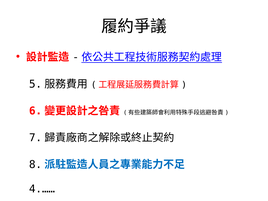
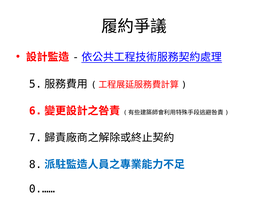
4.……: 4.…… -> 0.…… (42, 189)
